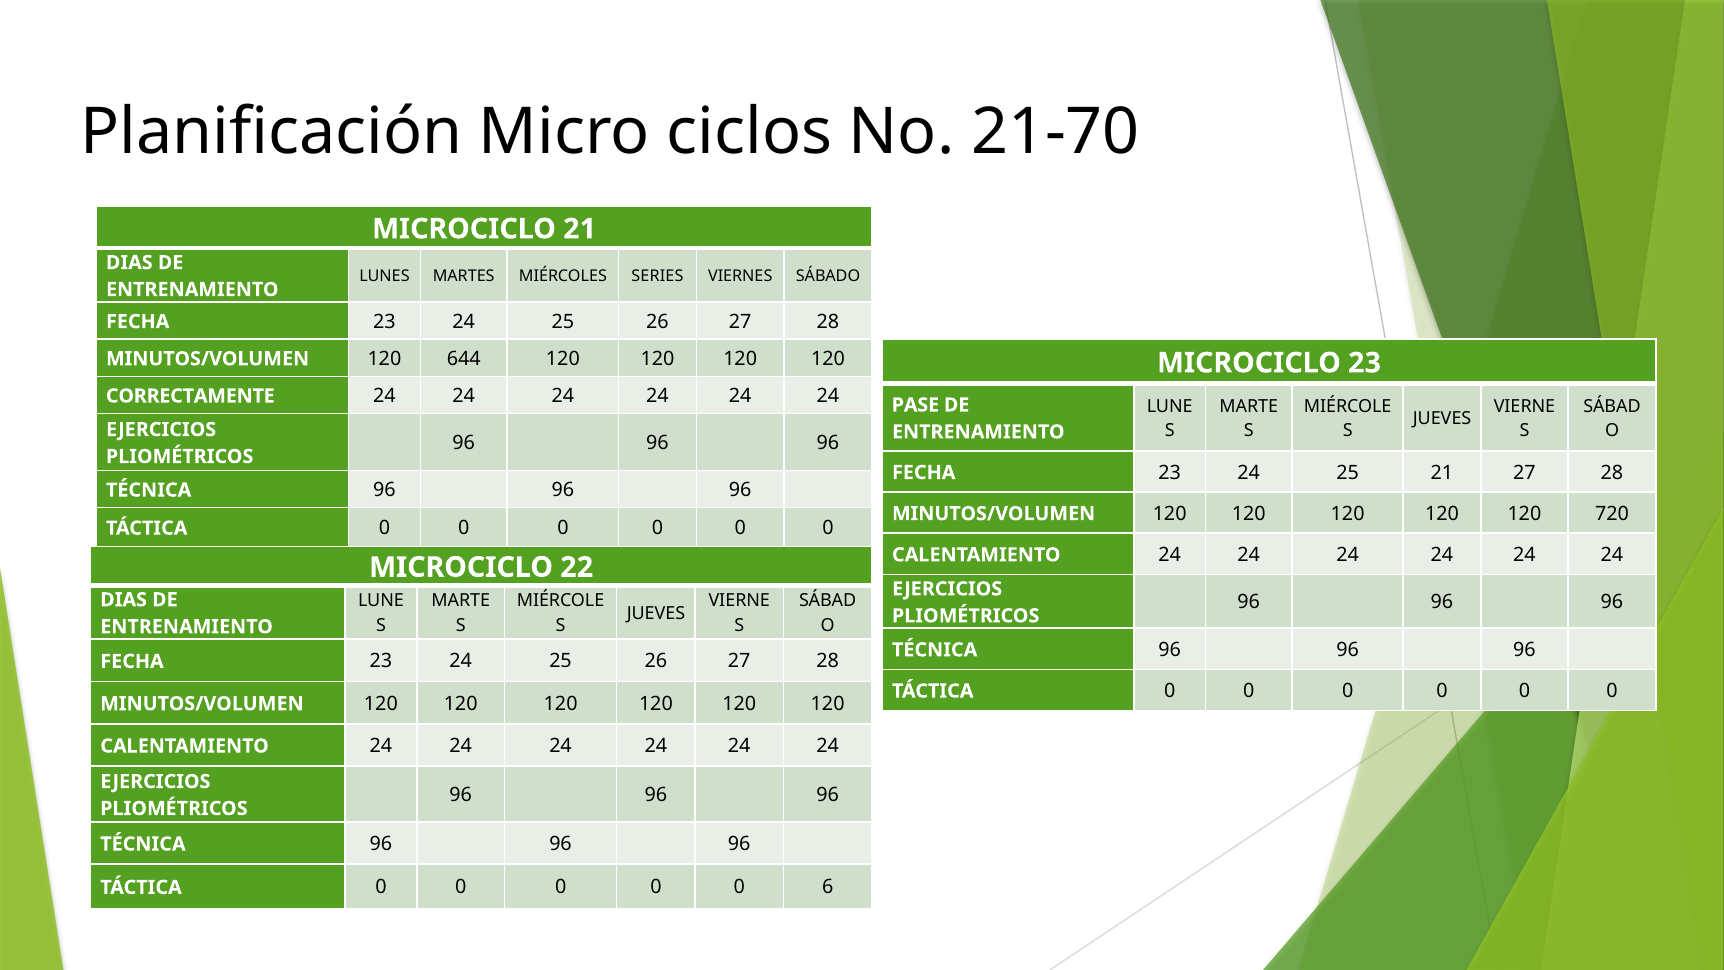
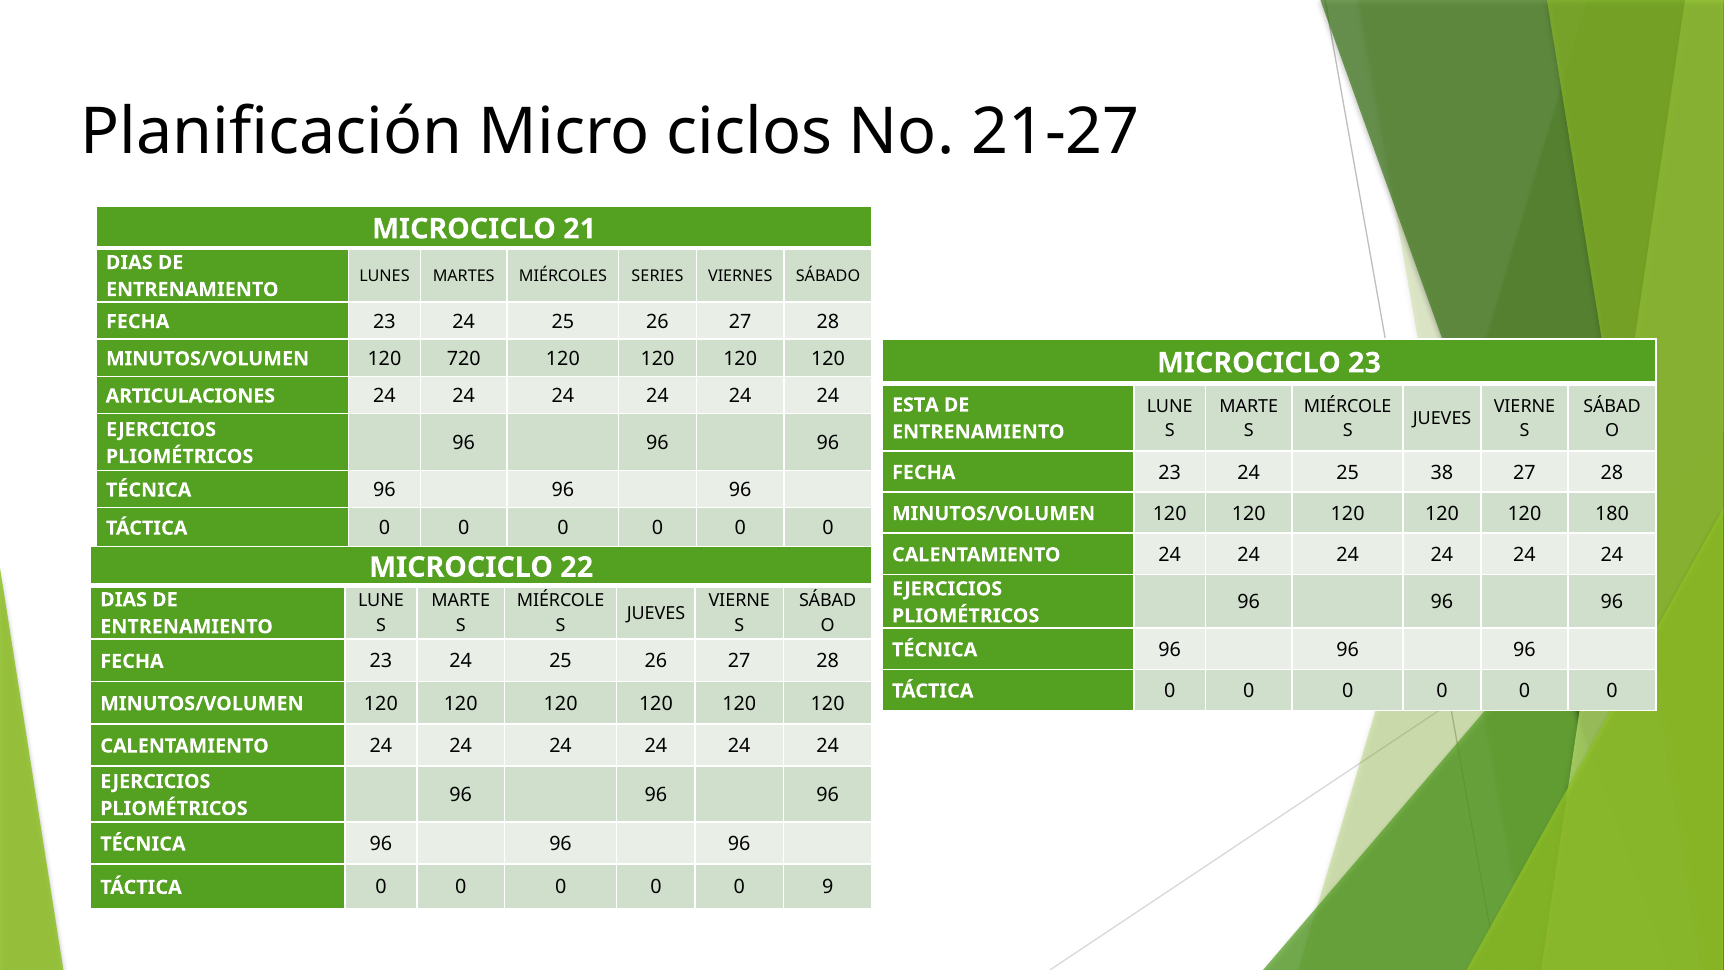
21-70: 21-70 -> 21-27 (1055, 132)
644: 644 -> 720 (464, 359)
CORRECTAMENTE: CORRECTAMENTE -> ARTICULACIONES (190, 396)
PASE: PASE -> ESTA (915, 405)
25 21: 21 -> 38 (1442, 472)
720: 720 -> 180 (1612, 514)
6: 6 -> 9 (828, 887)
